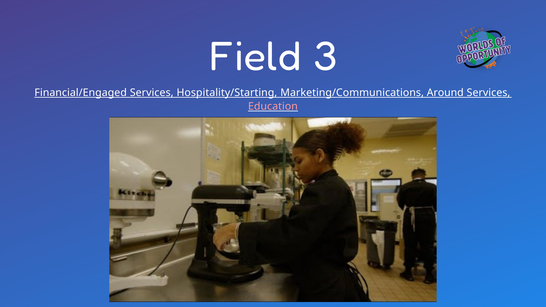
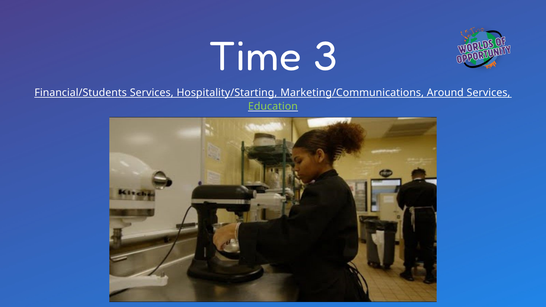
Field: Field -> Time (255, 56)
Financial/Engaged: Financial/Engaged -> Financial/Students (81, 93)
Education colour: pink -> light green (273, 106)
